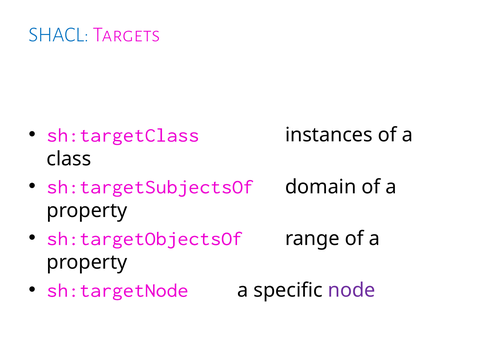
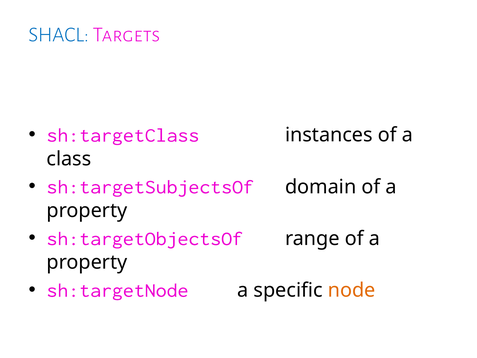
node colour: purple -> orange (352, 290)
